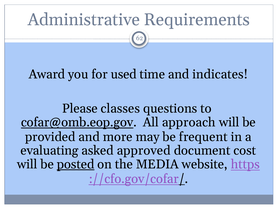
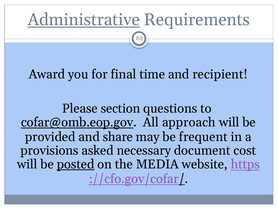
Administrative underline: none -> present (84, 20)
used: used -> final (124, 74)
indicates: indicates -> recipient (220, 74)
classes: classes -> section (120, 108)
more: more -> share (118, 136)
evaluating: evaluating -> provisions (49, 150)
approved: approved -> necessary (144, 150)
